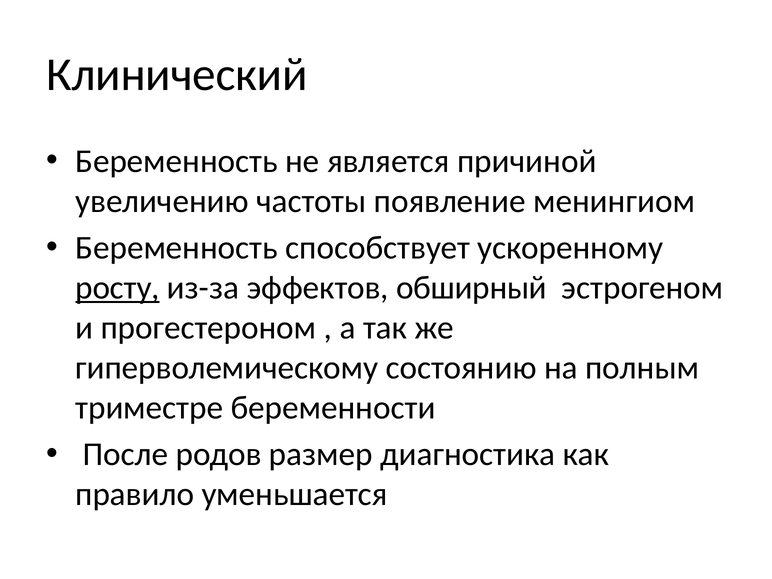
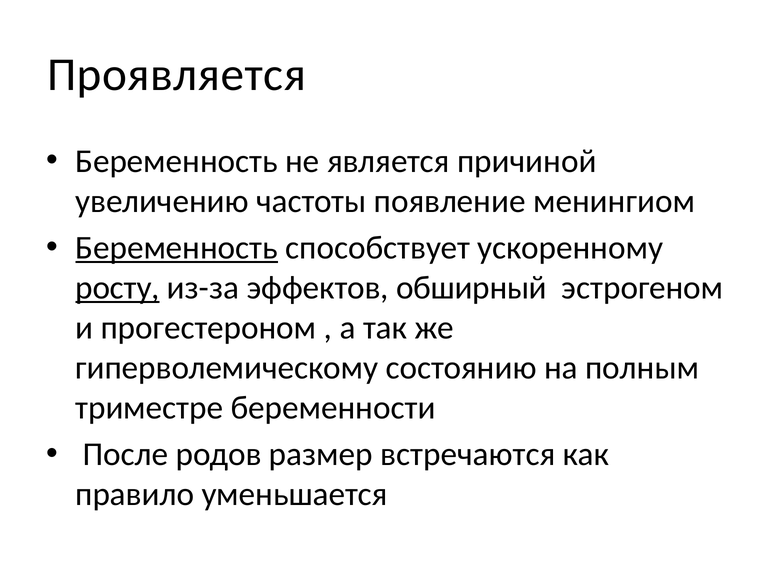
Клинический: Клинический -> Проявляется (177, 75)
Беременность underline: none -> present (177, 248)
диагностика: диагностика -> встречаются (468, 454)
